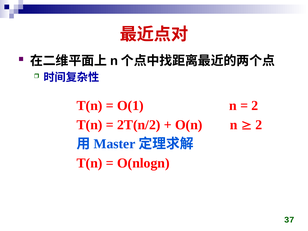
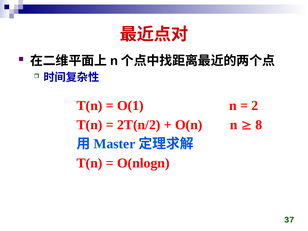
2: 2 -> 8 (259, 125)
